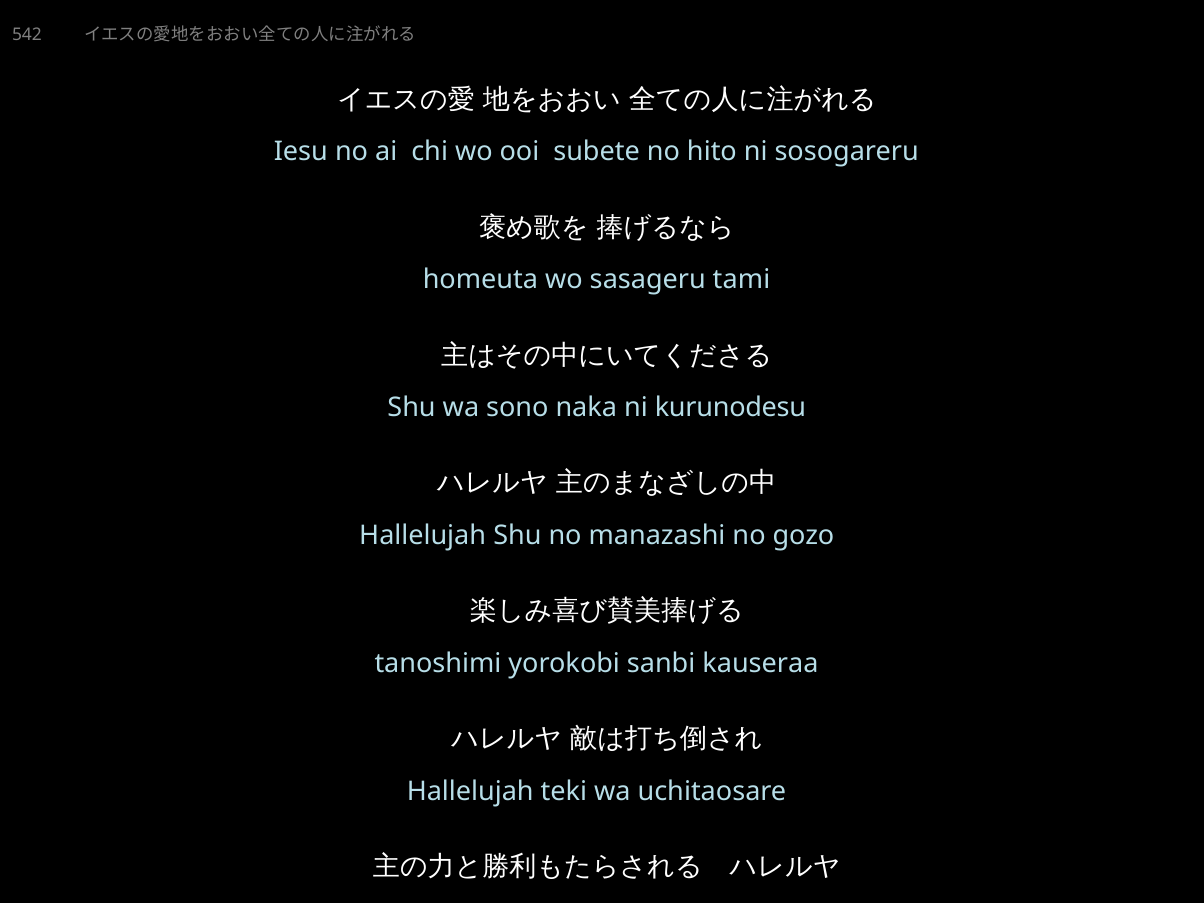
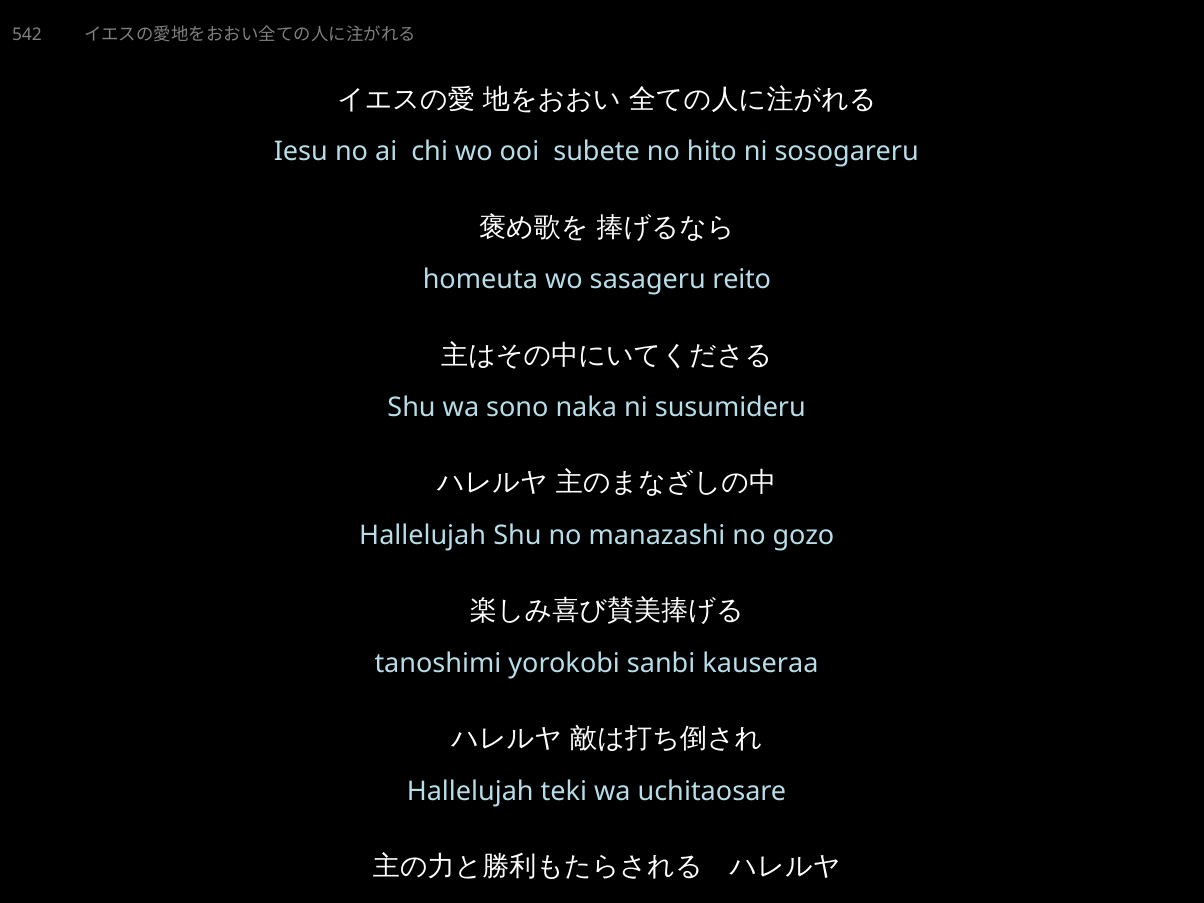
tami: tami -> reito (742, 280)
kurunodesu: kurunodesu -> susumideru (730, 408)
